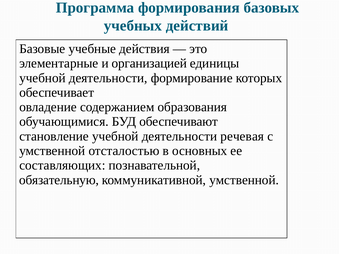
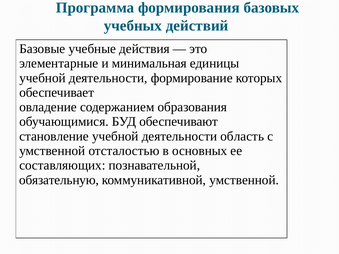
организацией: организацией -> минимальная (149, 63)
речевая: речевая -> область (242, 136)
